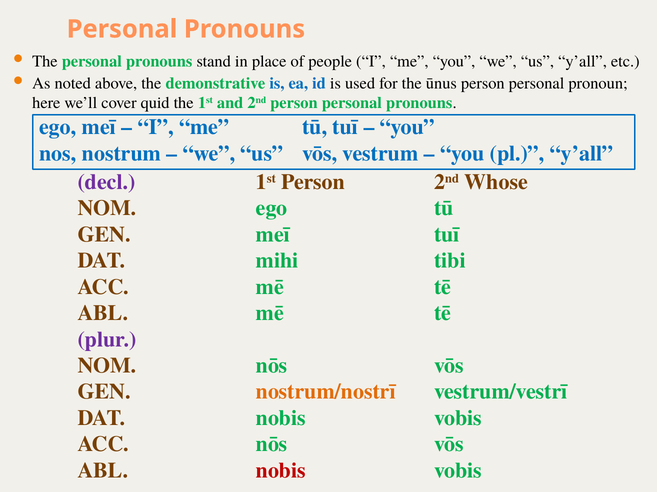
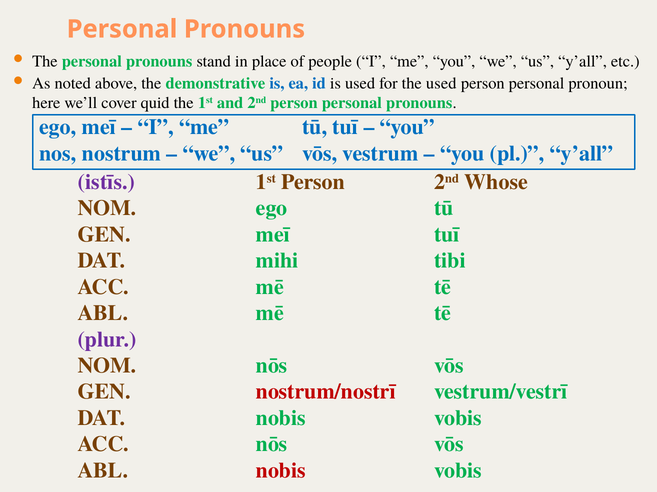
the ūnus: ūnus -> used (441, 83)
decl: decl -> istīs (106, 182)
nostrum/nostrī colour: orange -> red (326, 392)
